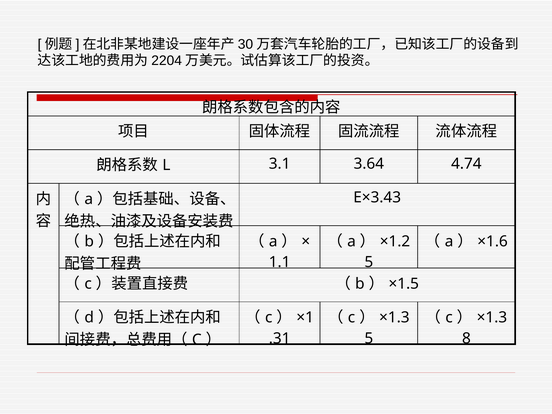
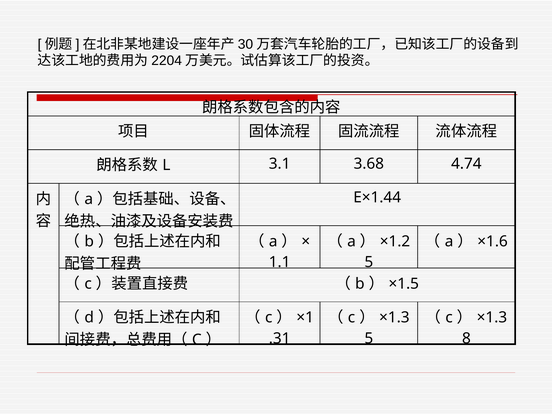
3.64: 3.64 -> 3.68 (369, 164)
E×3.43: E×3.43 -> E×1.44 (377, 198)
